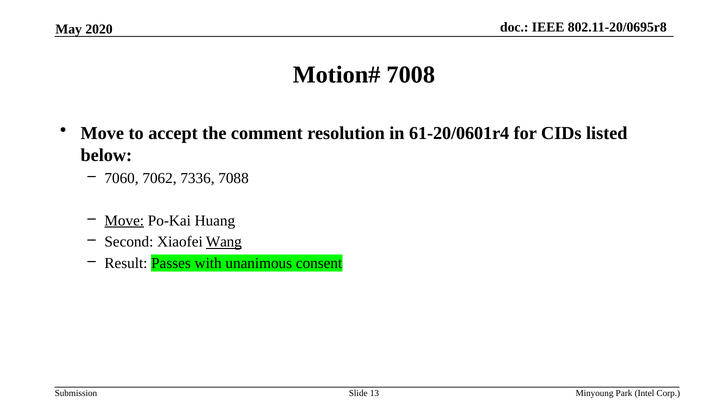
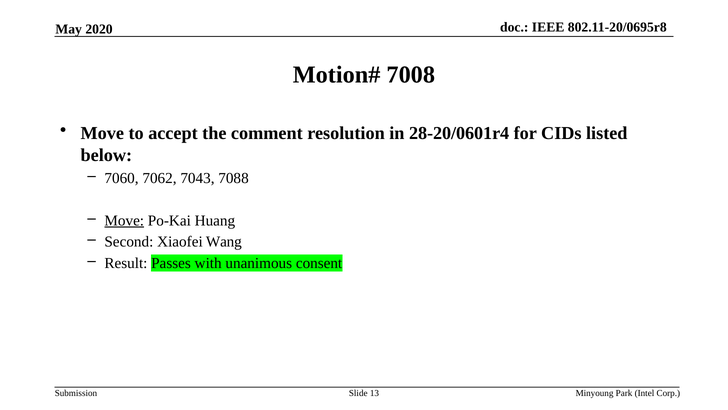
61-20/0601r4: 61-20/0601r4 -> 28-20/0601r4 (459, 133)
7336: 7336 -> 7043 (197, 178)
Wang underline: present -> none (224, 242)
